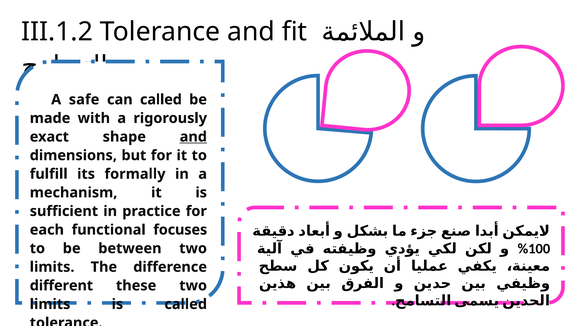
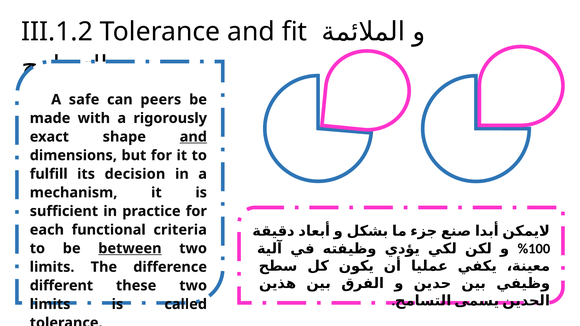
can called: called -> peers (161, 100)
formally: formally -> decision (135, 174)
focuses: focuses -> criteria (180, 230)
between underline: none -> present (130, 249)
